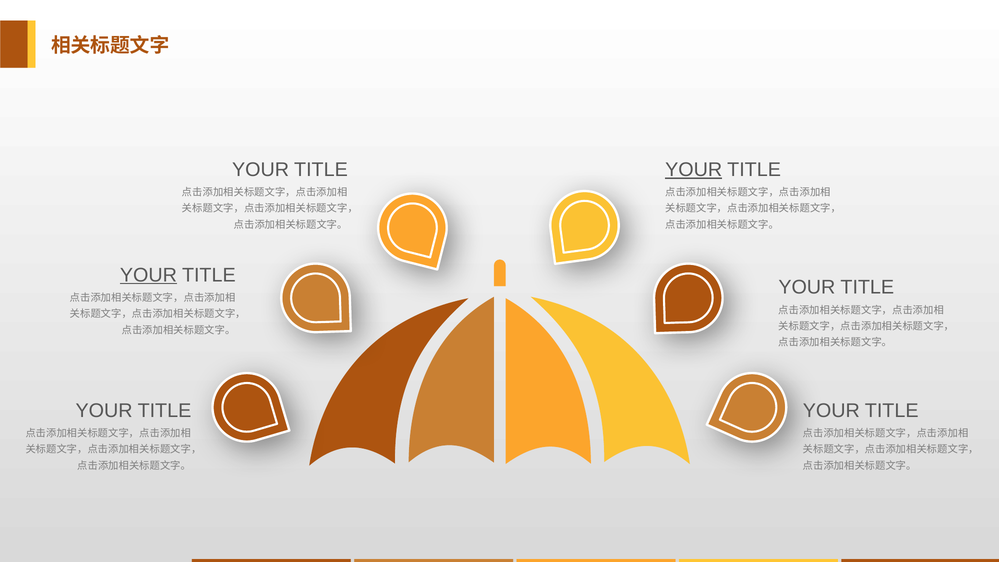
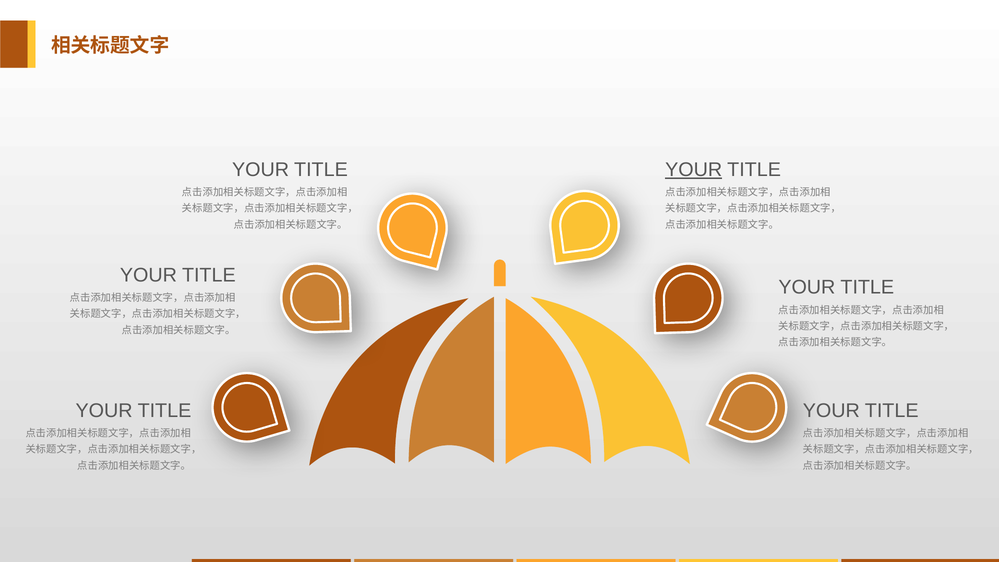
YOUR underline: present -> none (148, 275)
